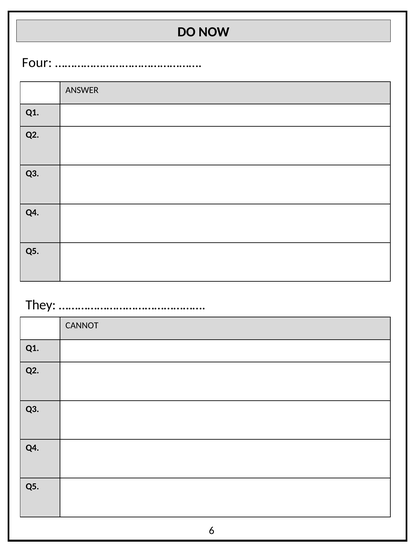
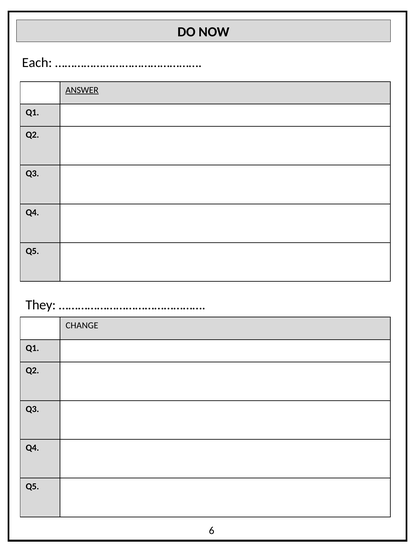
Four: Four -> Each (37, 63)
ANSWER underline: none -> present (82, 90)
CANNOT: CANNOT -> CHANGE (82, 326)
